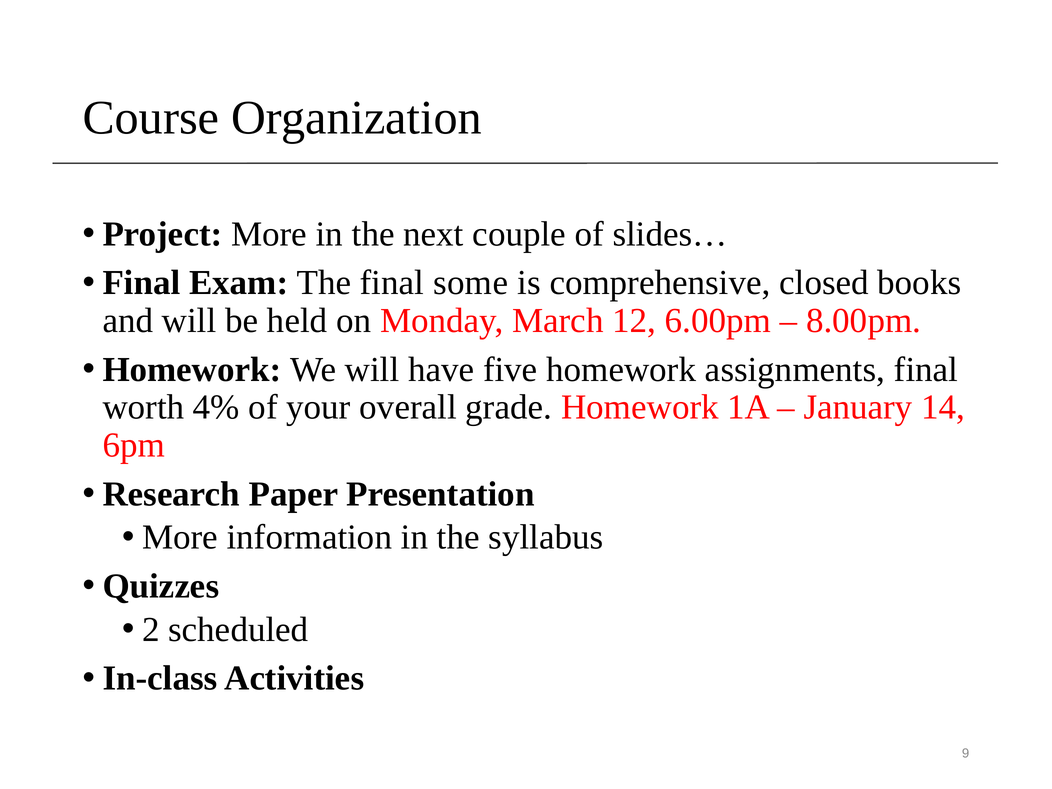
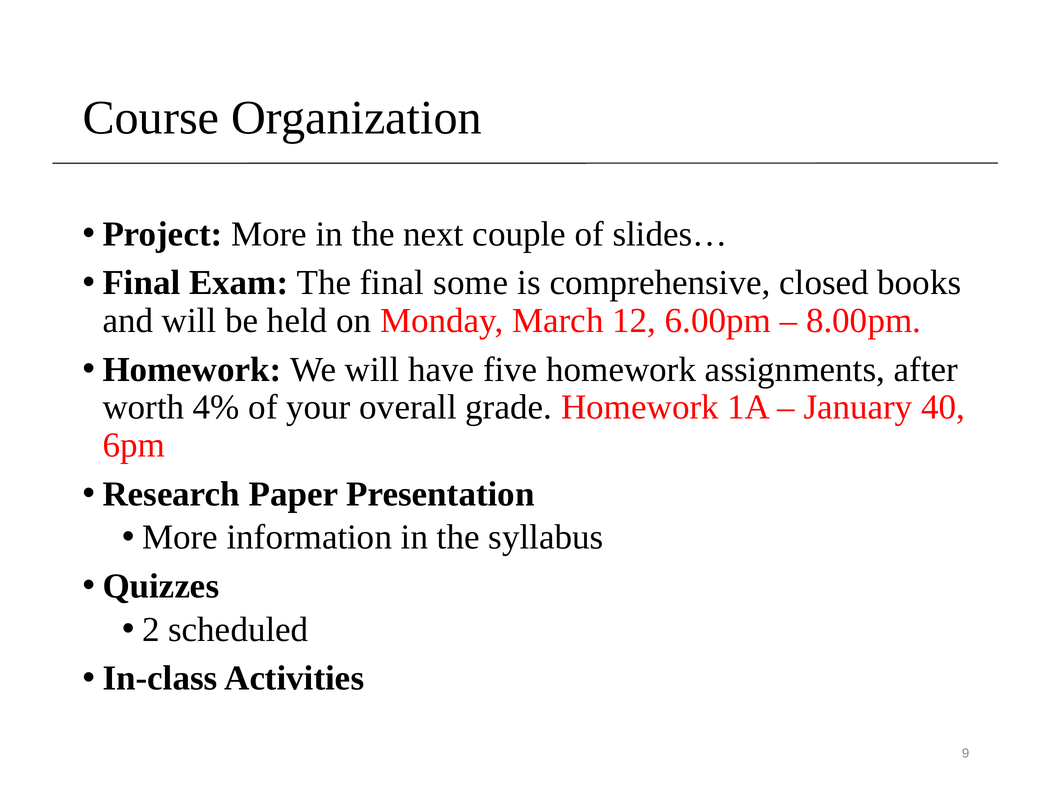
assignments final: final -> after (926, 370)
14: 14 -> 40 (943, 407)
